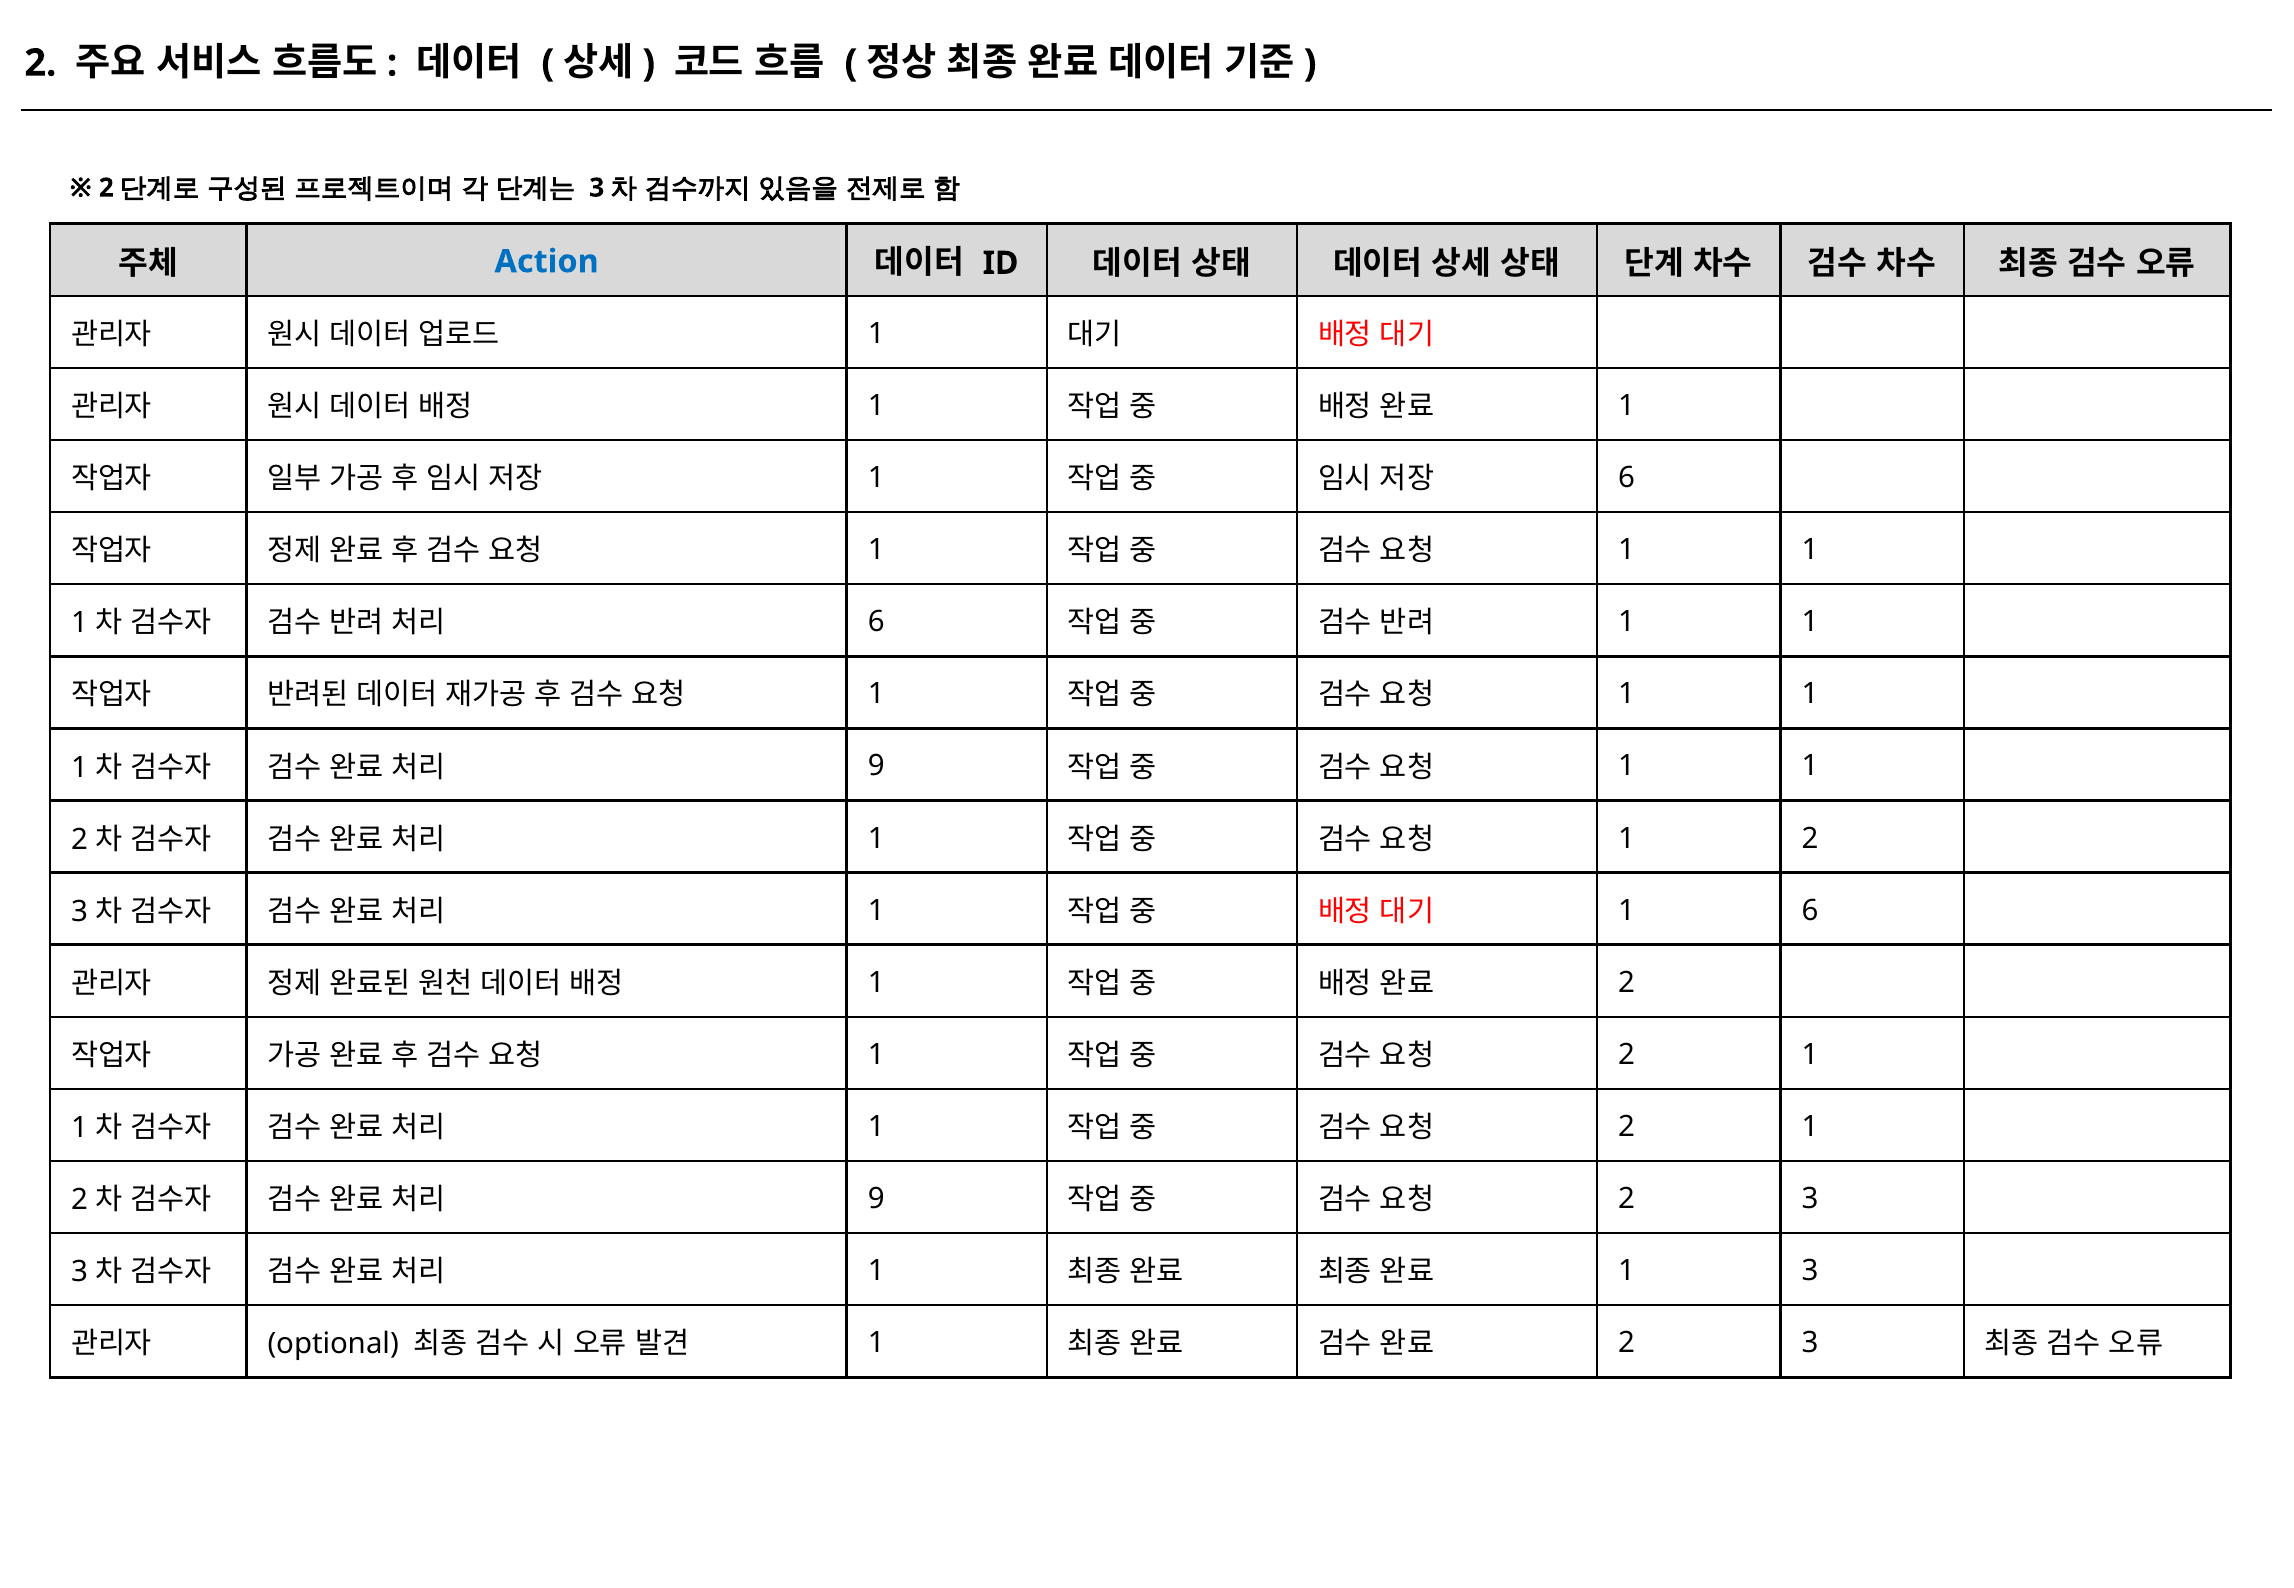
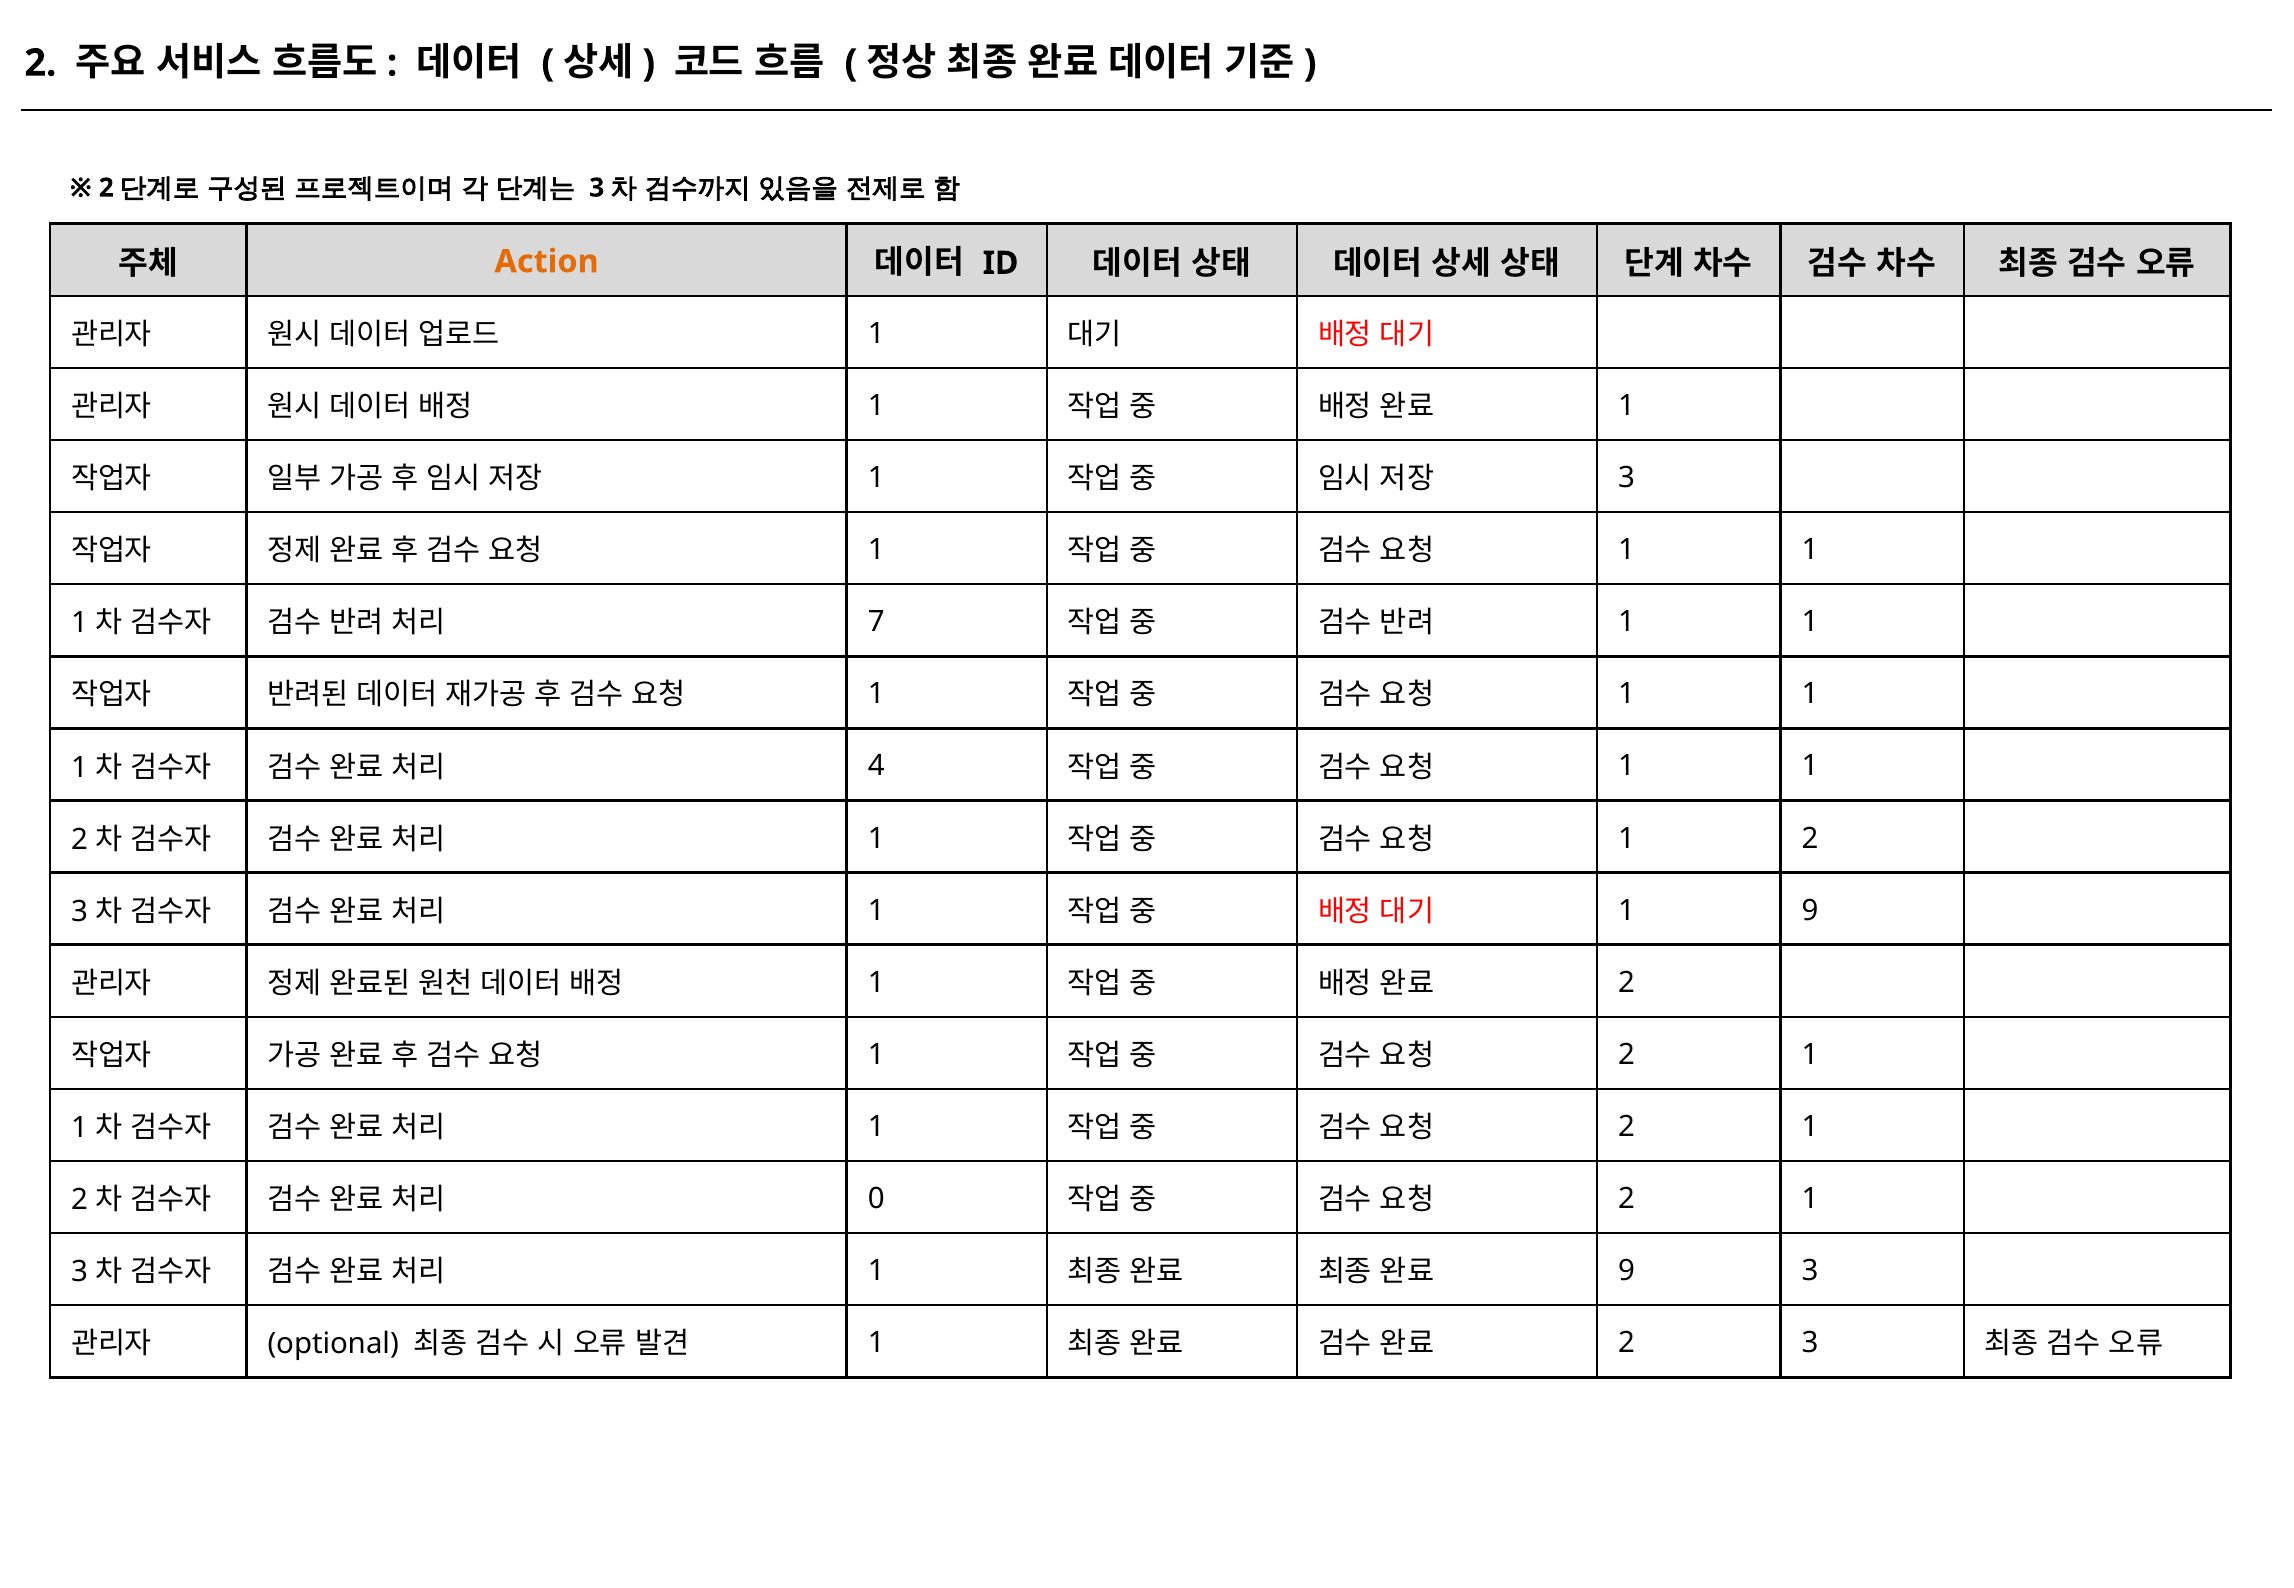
Action colour: blue -> orange (547, 262)
6: 6 -> 3 (1627, 478)
6: 6 -> 7 (876, 622)
9: 9 -> 4 (876, 766)
1 6: 6 -> 9 (1810, 910)
9: 9 -> 0 (876, 1199)
3: 3 -> 1 (1810, 1199)
1: 1 -> 9 (1627, 1271)
